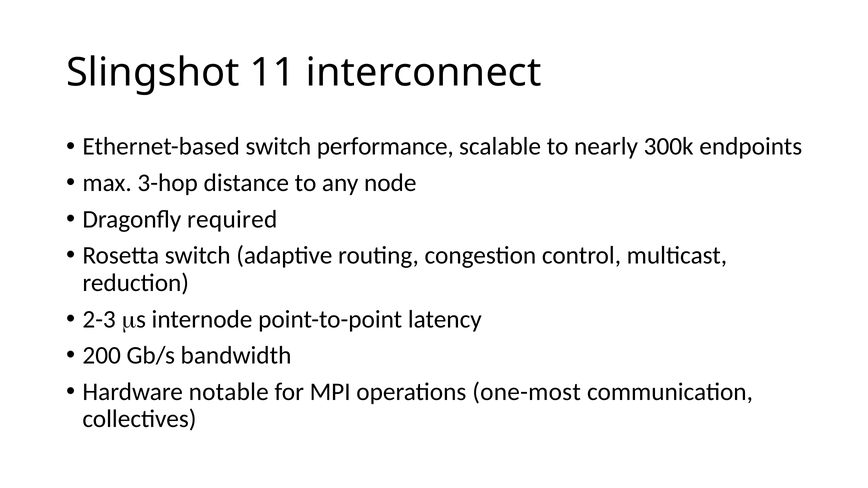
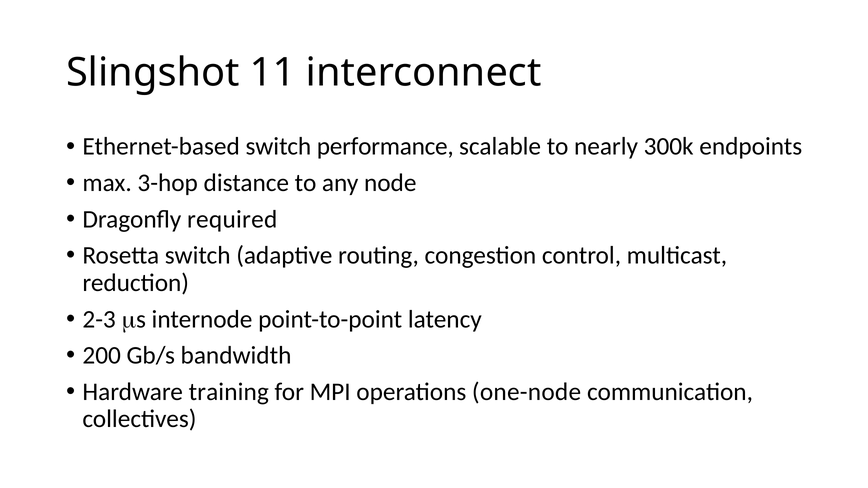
notable: notable -> training (229, 392)
one-most: one-most -> one-node (527, 392)
